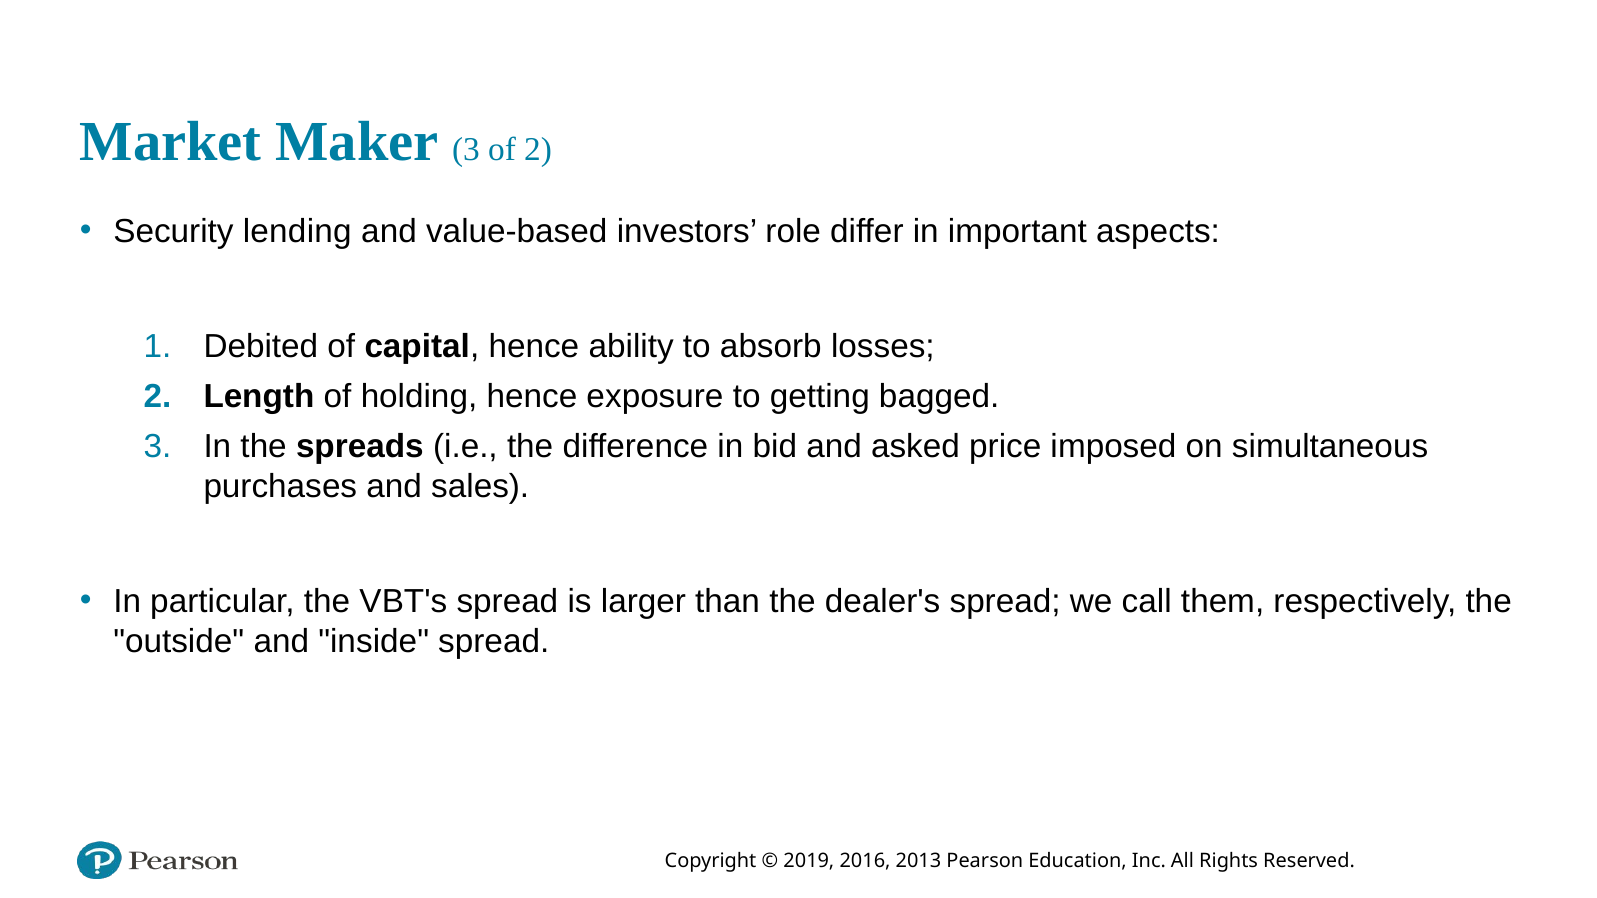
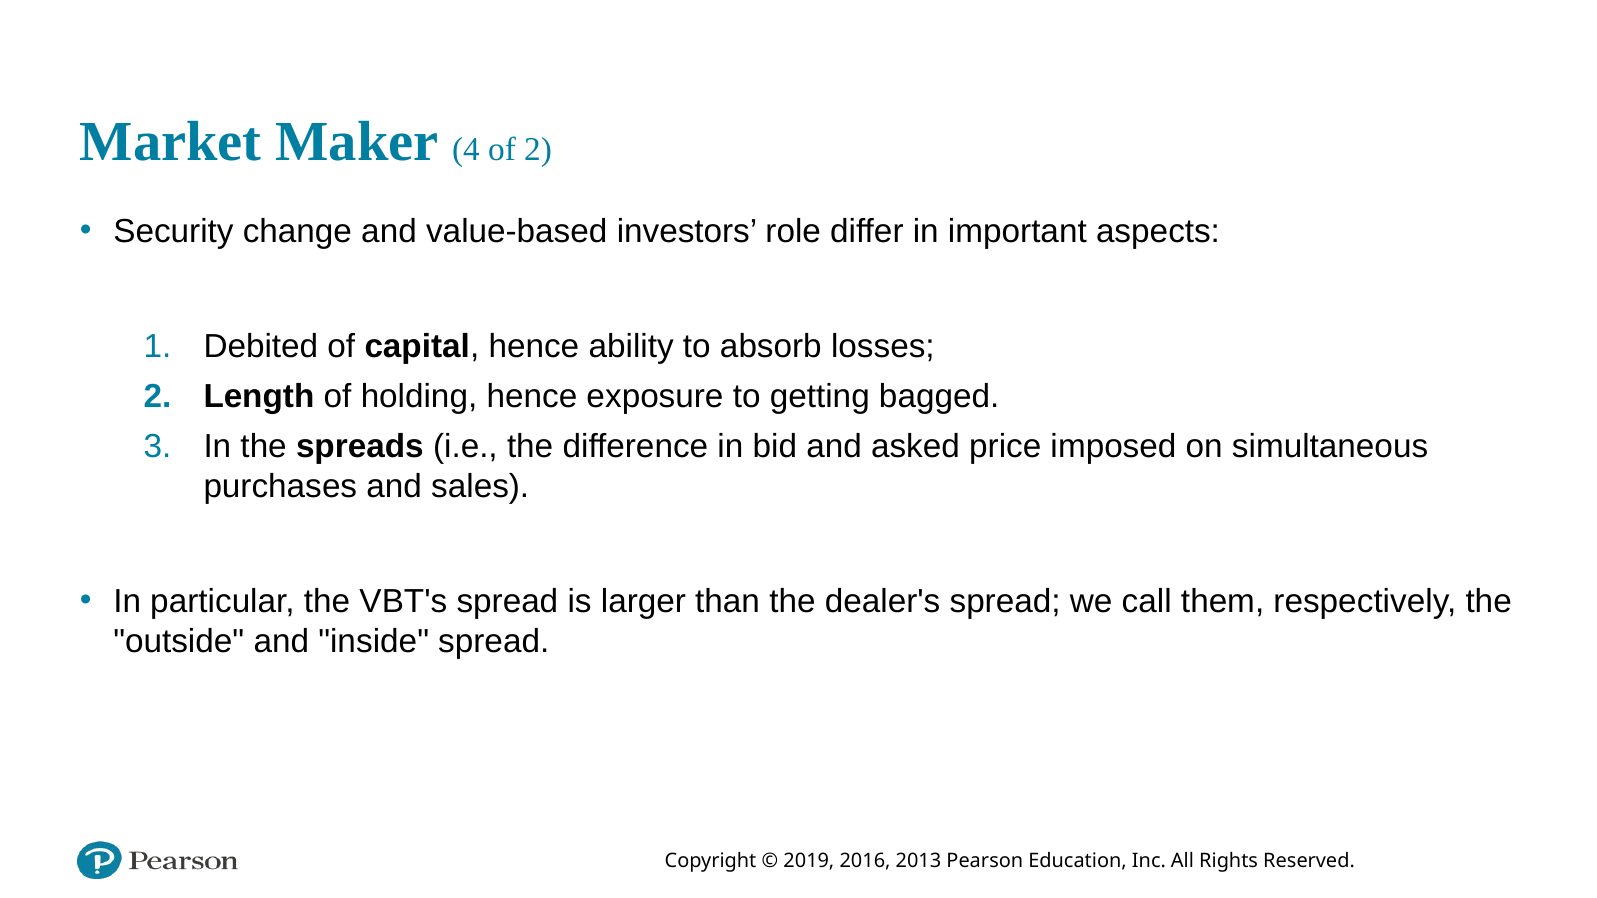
Maker 3: 3 -> 4 (466, 150)
lending: lending -> change (297, 232)
